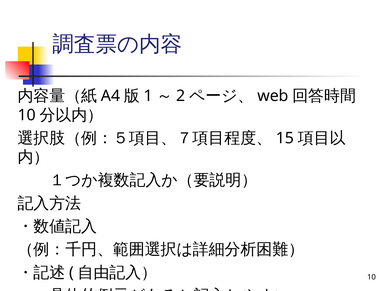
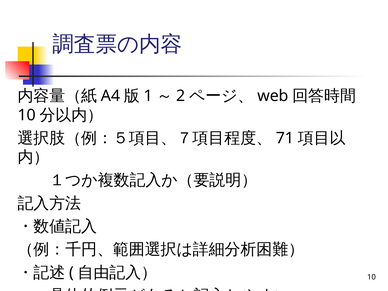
15: 15 -> 71 (285, 138)
